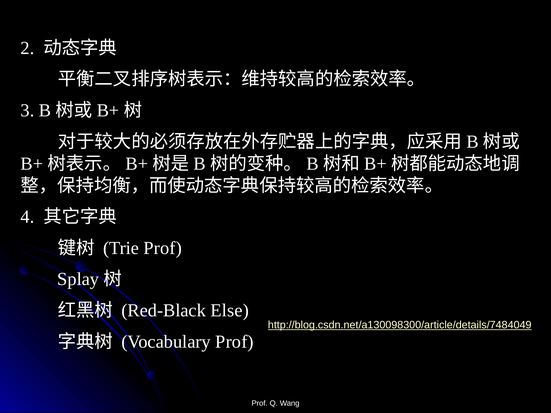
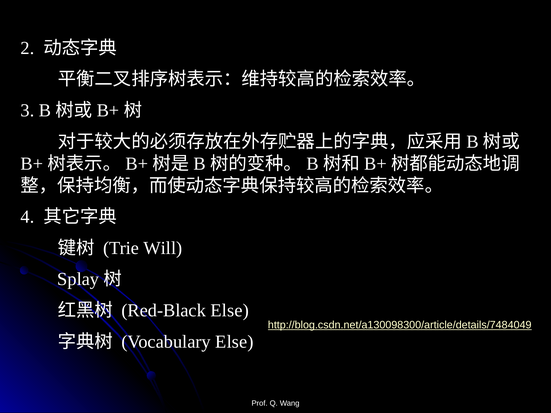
Trie Prof: Prof -> Will (163, 248)
Vocabulary Prof: Prof -> Else (235, 342)
